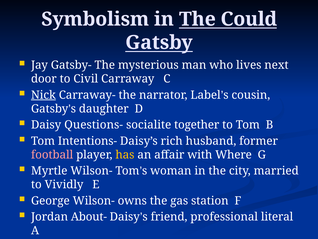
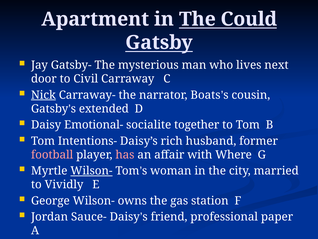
Symbolism: Symbolism -> Apartment (95, 19)
Label: Label -> Boats (205, 95)
daughter: daughter -> extended (104, 109)
Questions-: Questions- -> Emotional- (94, 125)
has colour: yellow -> pink (125, 154)
Wilson- underline: none -> present (91, 170)
About-: About- -> Sauce- (89, 216)
literal: literal -> paper (277, 216)
